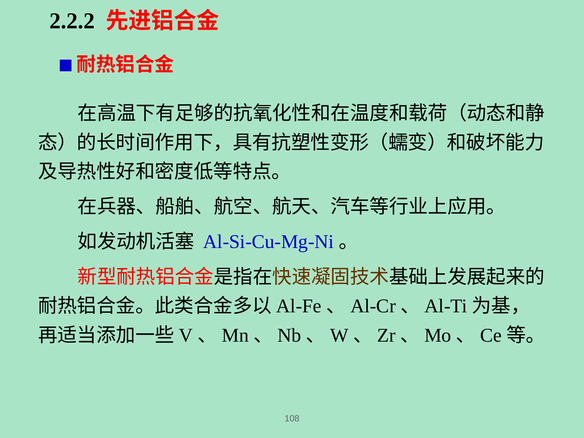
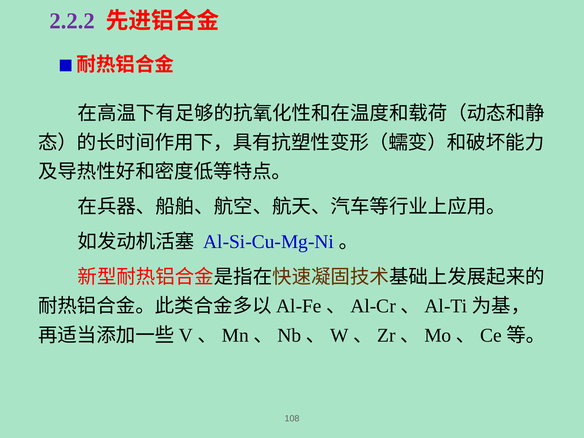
2.2.2 colour: black -> purple (72, 21)
